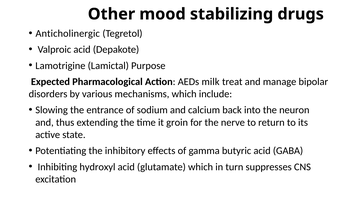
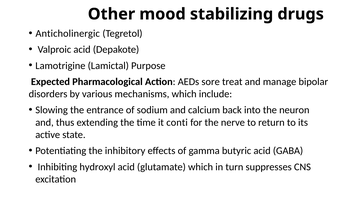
milk: milk -> sore (211, 82)
groin: groin -> conti (177, 123)
